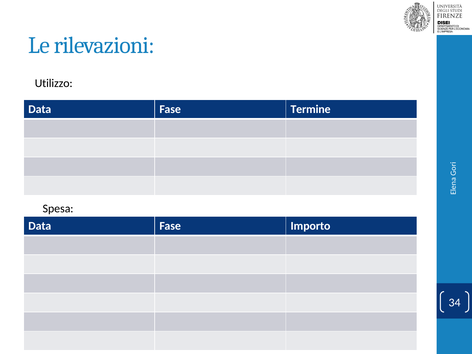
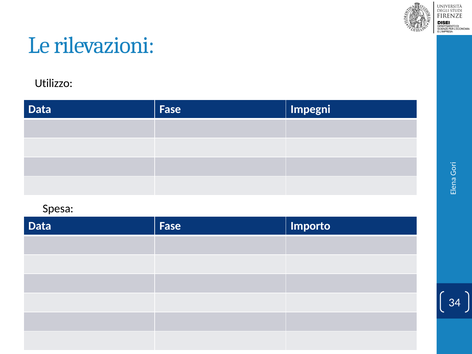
Termine: Termine -> Impegni (310, 109)
